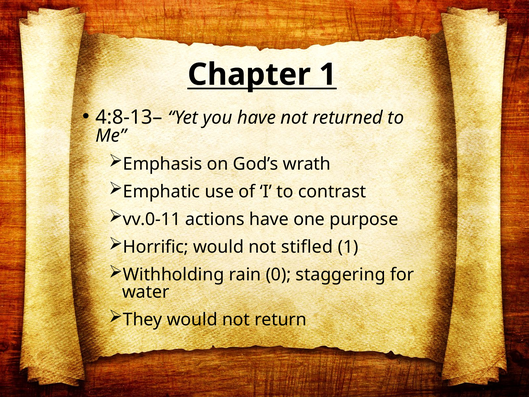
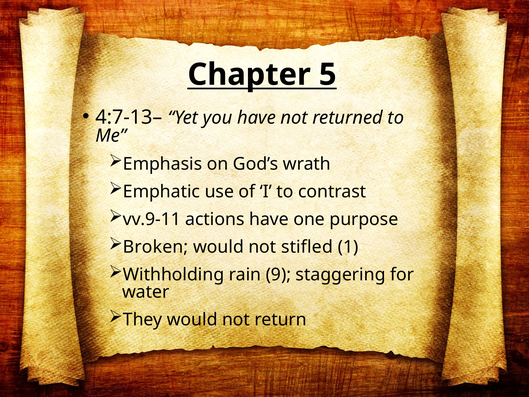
Chapter 1: 1 -> 5 (328, 75)
4:8-13–: 4:8-13– -> 4:7-13– (129, 117)
vv.0-11: vv.0-11 -> vv.9-11 (152, 219)
Horrific: Horrific -> Broken (156, 247)
0: 0 -> 9 (278, 275)
